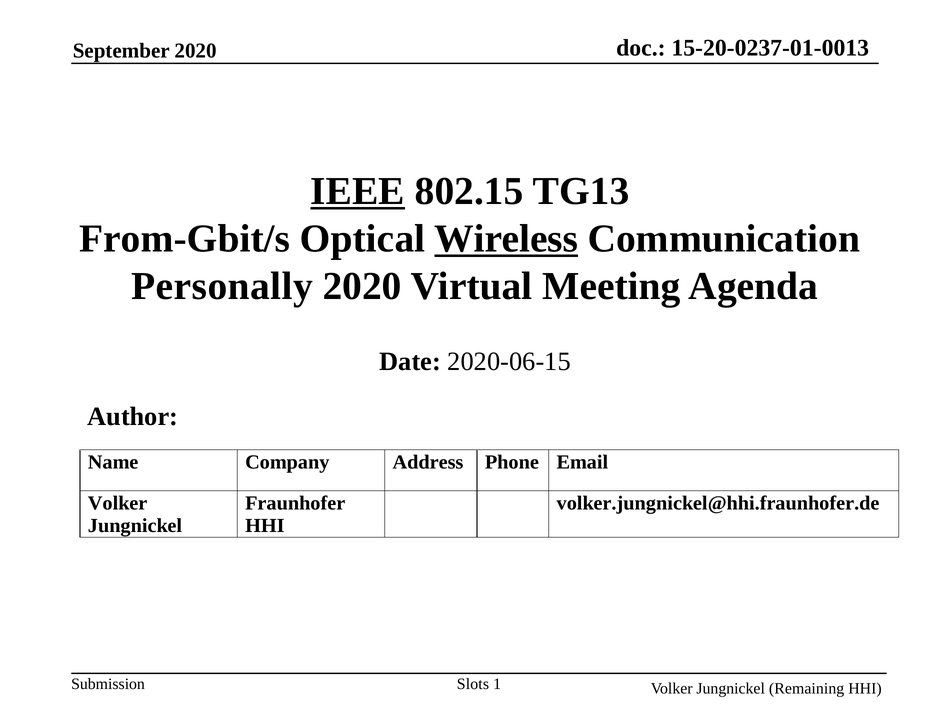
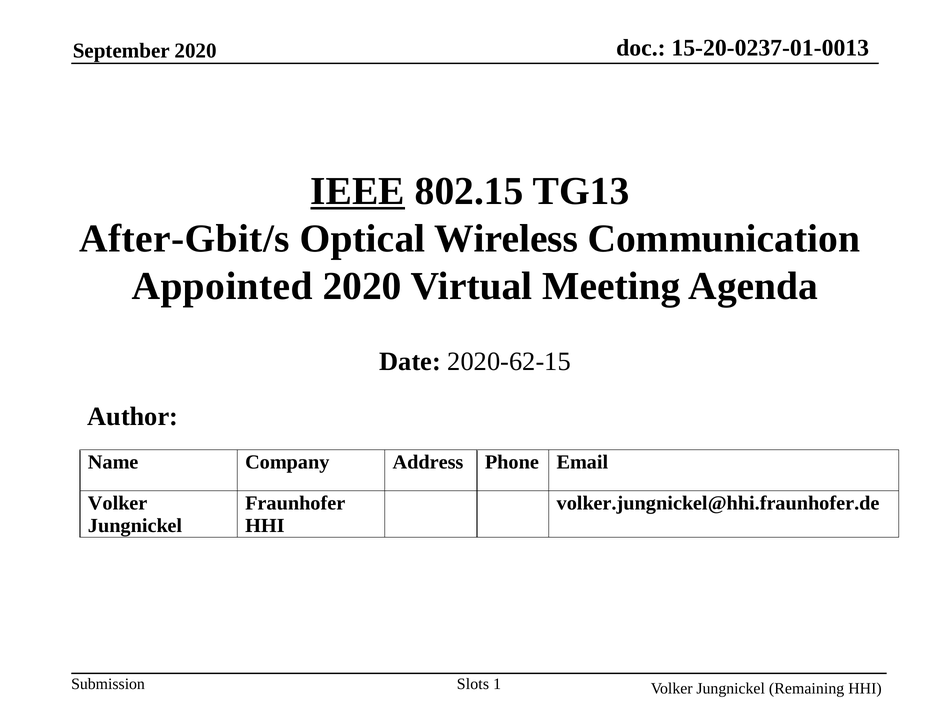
From-Gbit/s: From-Gbit/s -> After-Gbit/s (184, 238)
Wireless underline: present -> none (506, 238)
Personally: Personally -> Appointed (222, 286)
2020-06-15: 2020-06-15 -> 2020-62-15 (509, 361)
